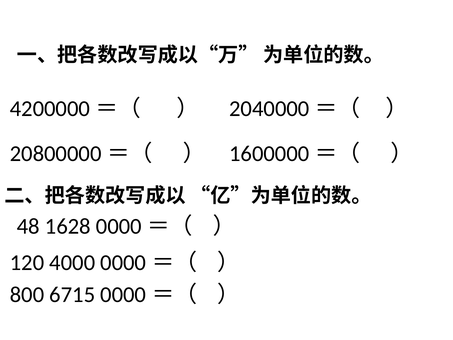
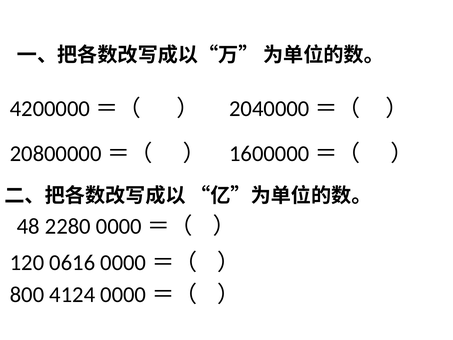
1628: 1628 -> 2280 (68, 226)
4000: 4000 -> 0616 (72, 263)
6715: 6715 -> 4124 (72, 294)
